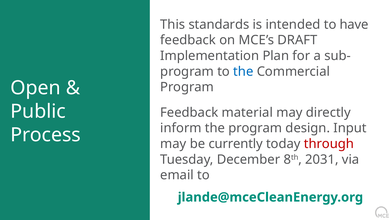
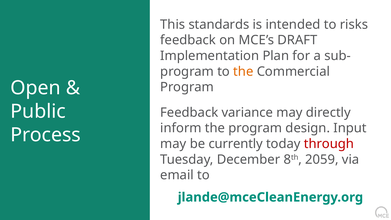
have: have -> risks (354, 25)
the colour: blue -> orange (243, 71)
material: material -> variance (247, 113)
2031: 2031 -> 2059 (322, 159)
